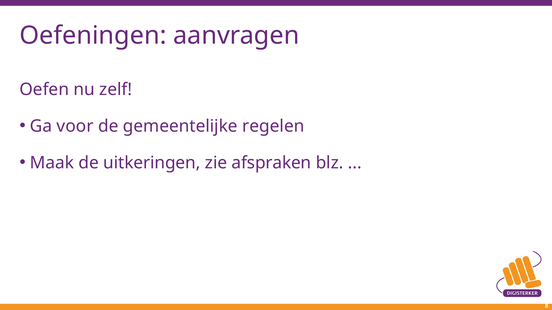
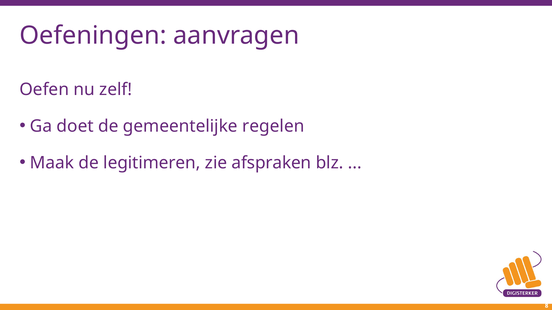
voor: voor -> doet (75, 126)
uitkeringen: uitkeringen -> legitimeren (152, 163)
